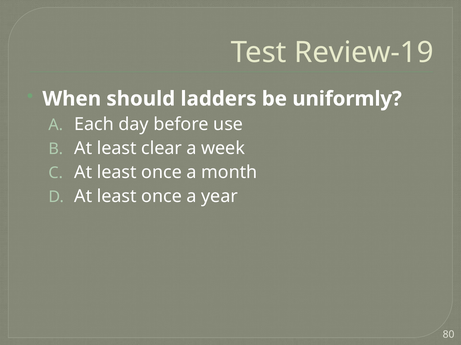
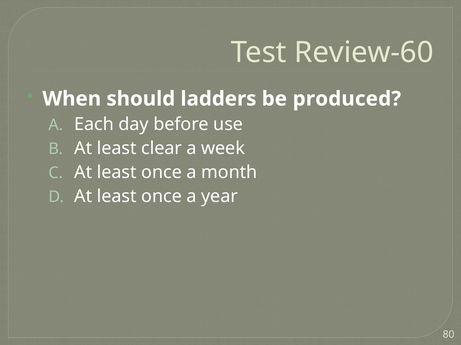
Review-19: Review-19 -> Review-60 (364, 53)
uniformly: uniformly -> produced (347, 99)
